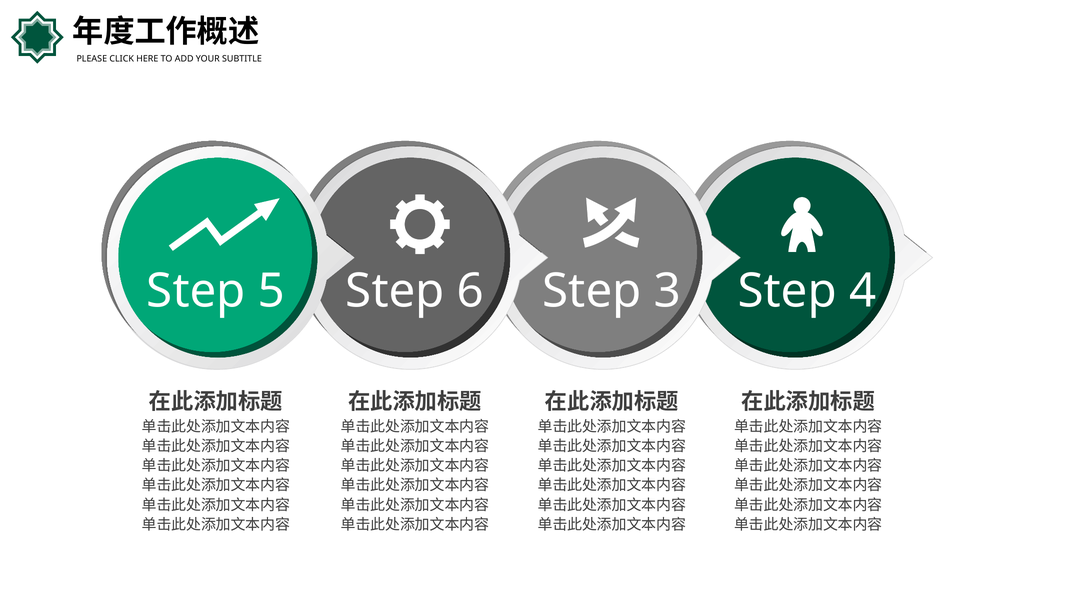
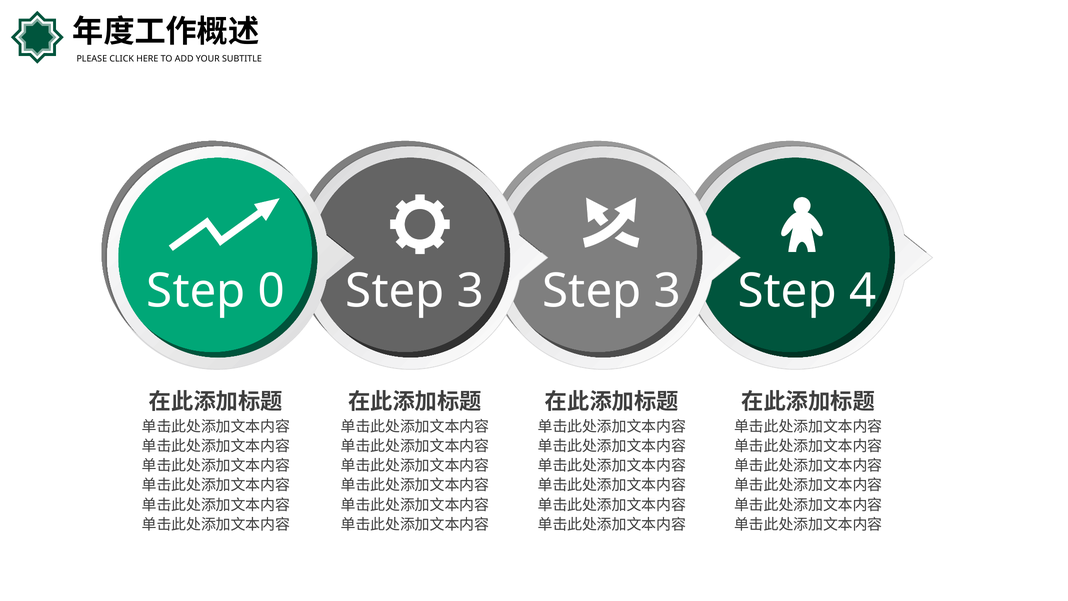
5: 5 -> 0 (272, 291)
6: 6 -> 3 (471, 291)
